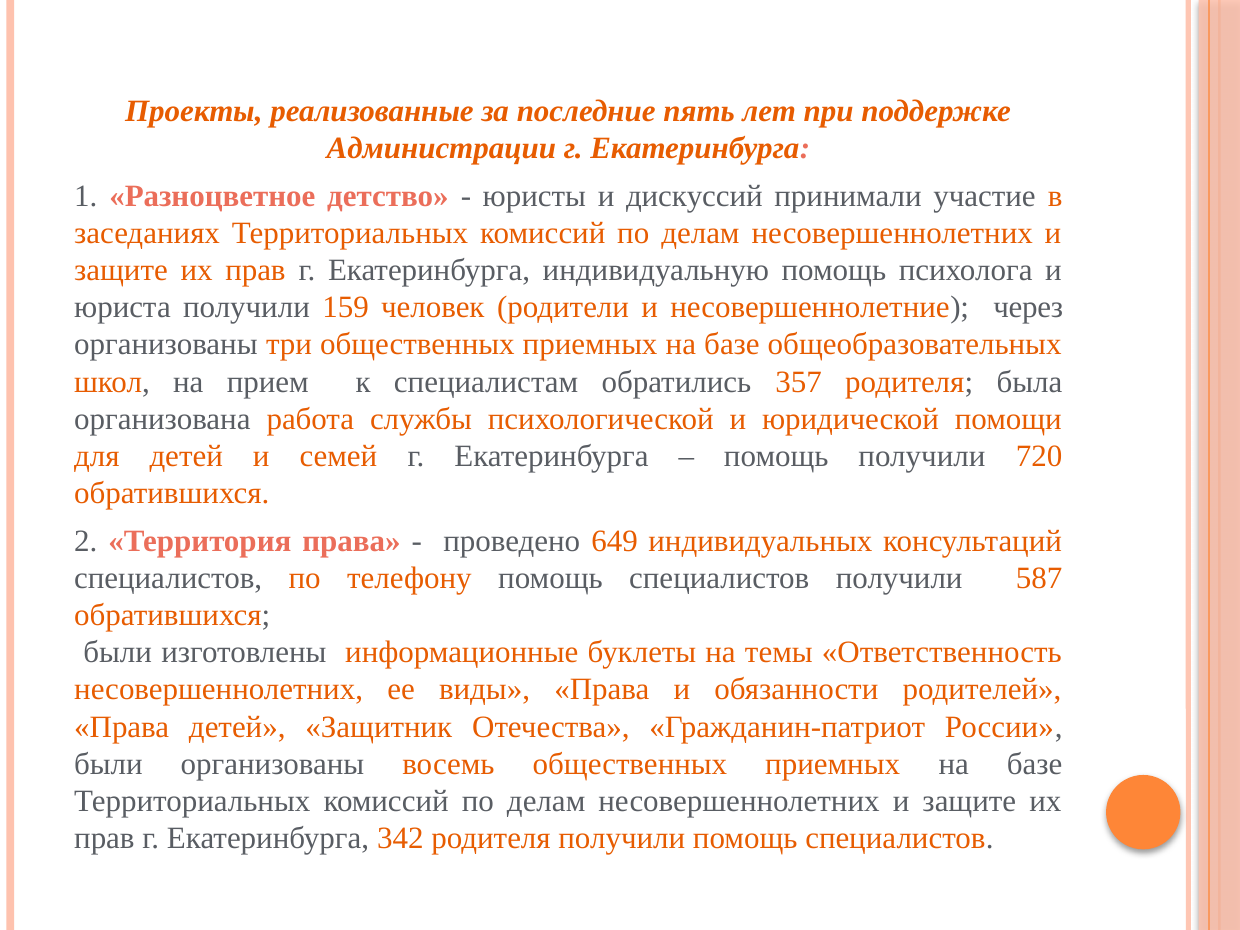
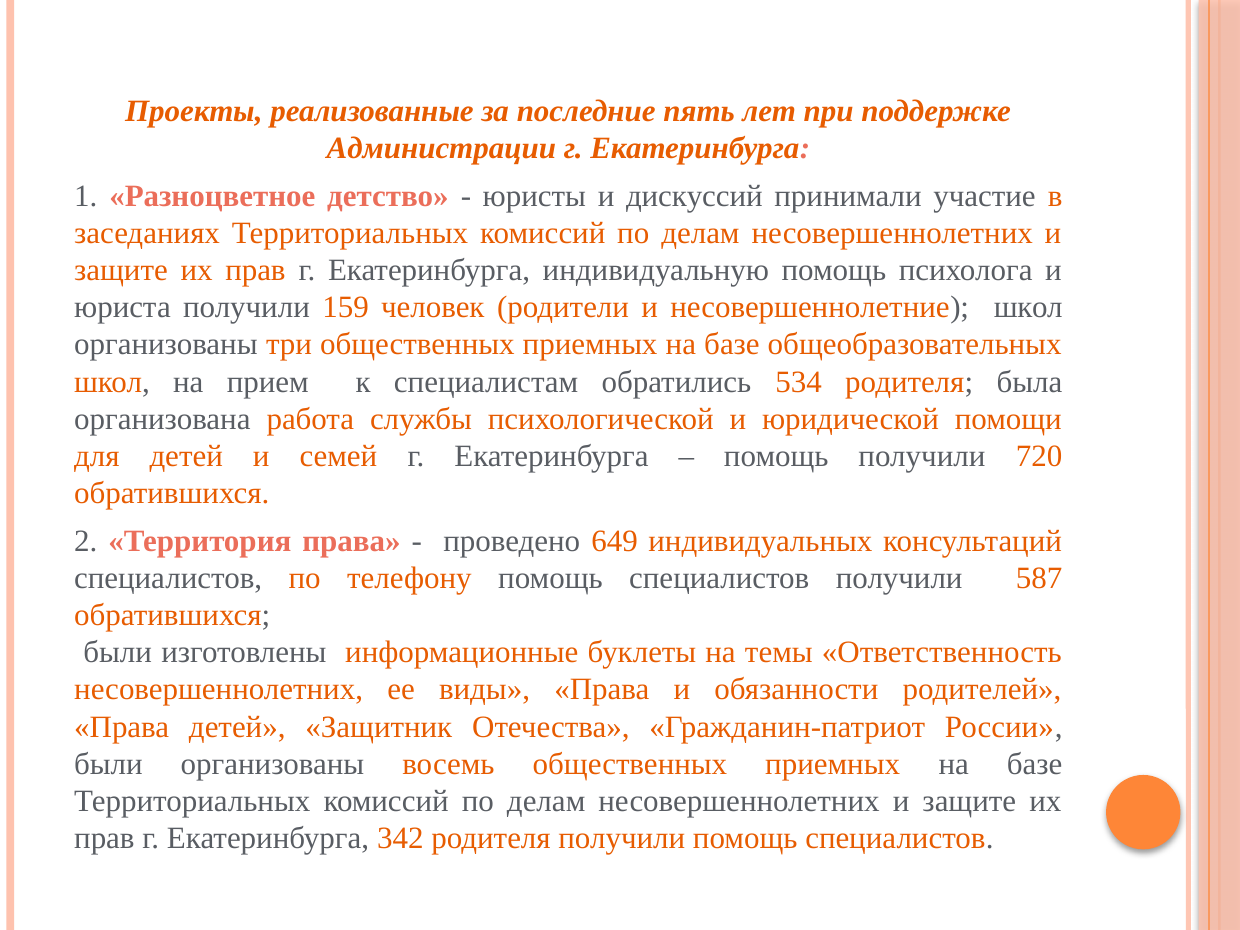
несовершеннолетние через: через -> школ (1028, 307)
357: 357 -> 534 (799, 382)
